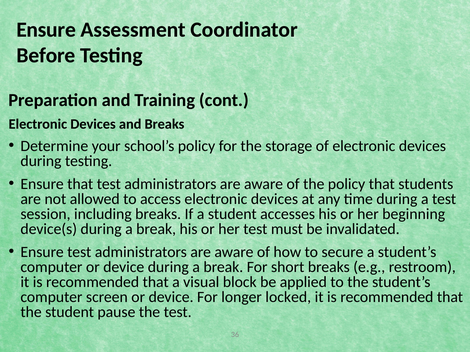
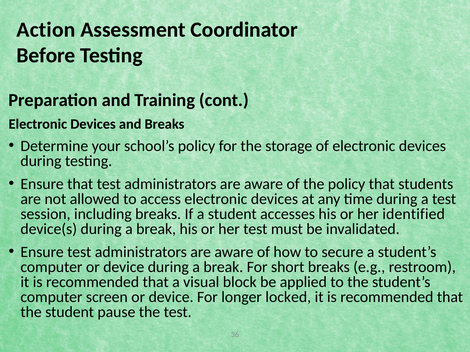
Ensure: Ensure -> Action (46, 30)
beginning: beginning -> identified (414, 214)
